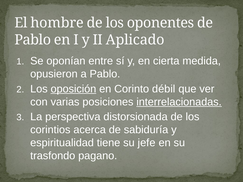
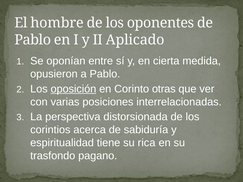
débil: débil -> otras (164, 89)
interrelacionadas underline: present -> none (179, 102)
jefe: jefe -> rica (147, 143)
